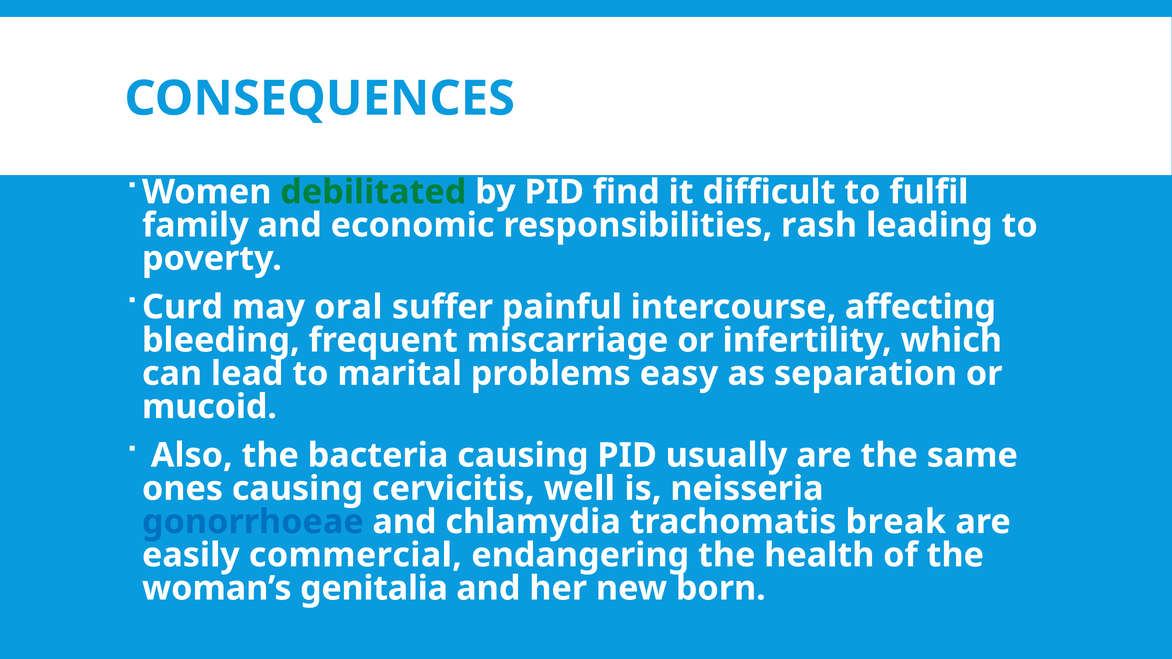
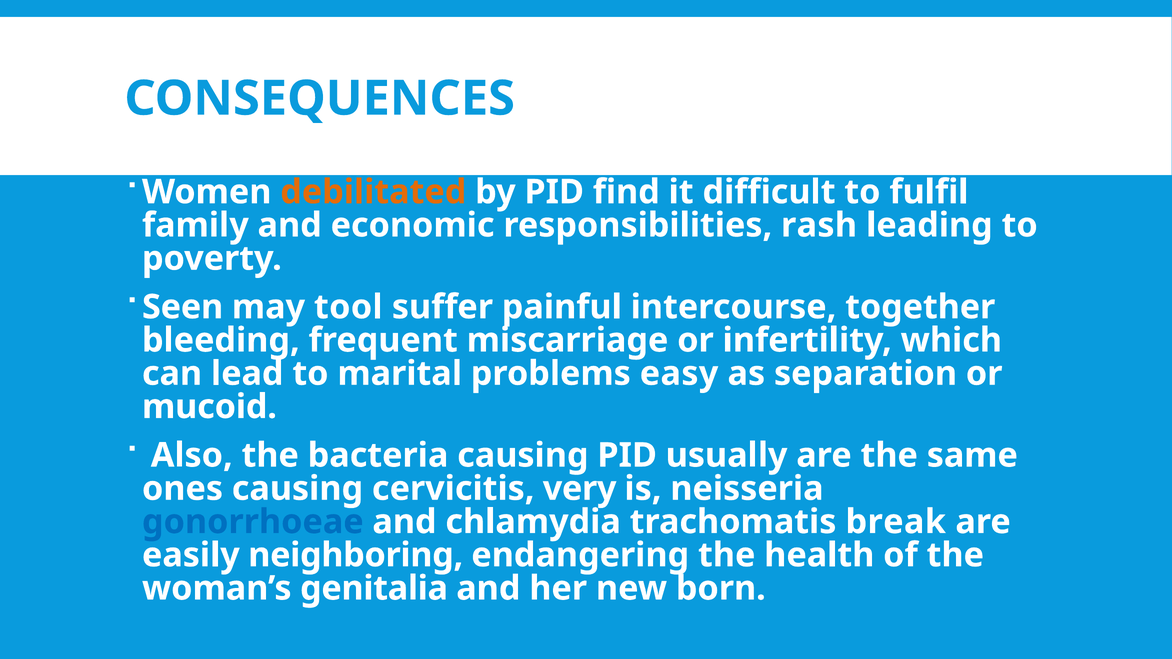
debilitated colour: green -> orange (373, 192)
Curd: Curd -> Seen (183, 307)
oral: oral -> tool (348, 307)
affecting: affecting -> together (920, 307)
well: well -> very (580, 489)
commercial: commercial -> neighboring (356, 555)
